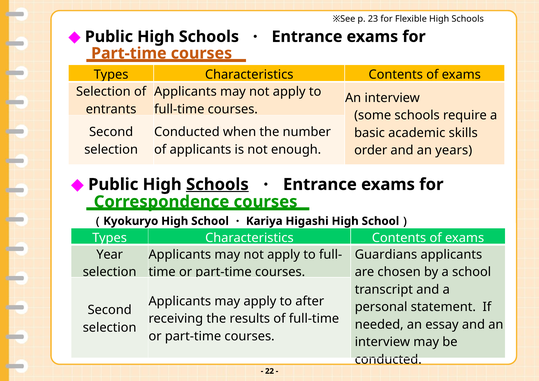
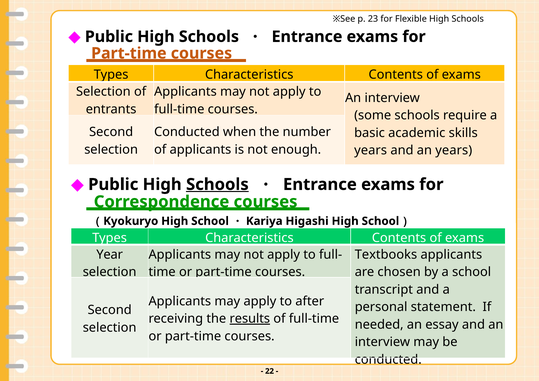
order: order -> years (371, 150)
Guardians: Guardians -> Textbooks (386, 255)
results underline: none -> present (250, 319)
